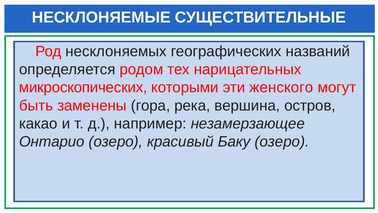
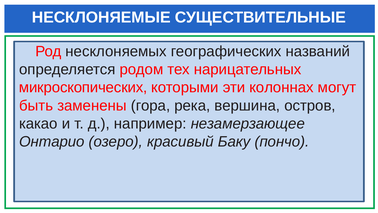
женского: женского -> колоннах (281, 87)
Баку озеро: озеро -> пончо (282, 141)
